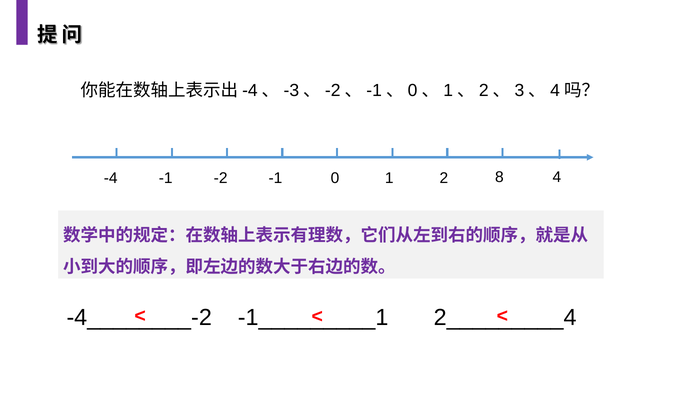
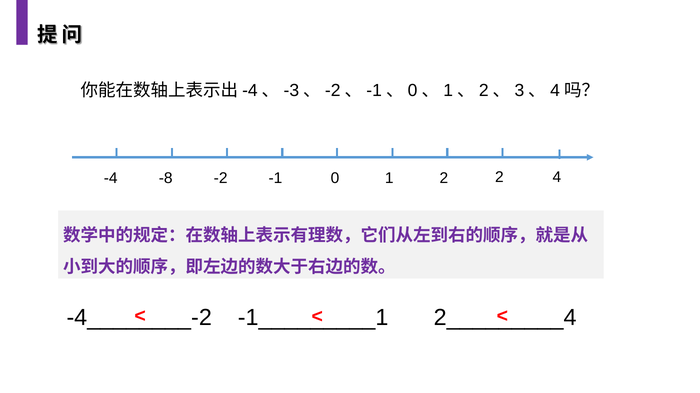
-1: -1 -> -8 (166, 178)
-4 8: 8 -> 2 (499, 178)
